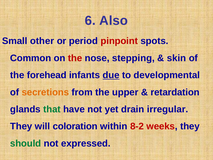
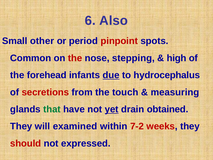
skin: skin -> high (177, 58)
developmental: developmental -> hydrocephalus (167, 75)
secretions colour: orange -> red (45, 92)
upper: upper -> touch (125, 92)
retardation: retardation -> measuring (175, 92)
yet underline: none -> present (112, 109)
irregular: irregular -> obtained (168, 109)
coloration: coloration -> examined (75, 126)
8-2: 8-2 -> 7-2 (137, 126)
should colour: green -> red (26, 143)
